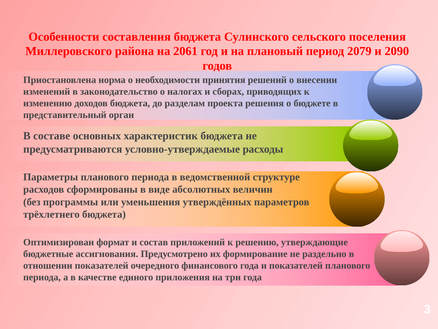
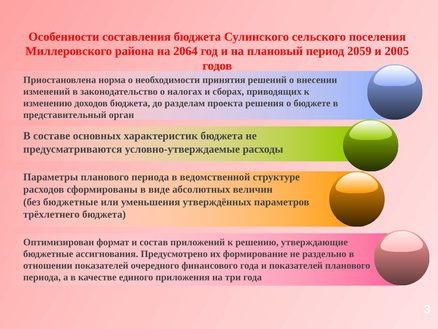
2061: 2061 -> 2064 (185, 51)
2079: 2079 -> 2059 (359, 51)
2090: 2090 -> 2005 (397, 51)
без программы: программы -> бюджетные (71, 202)
